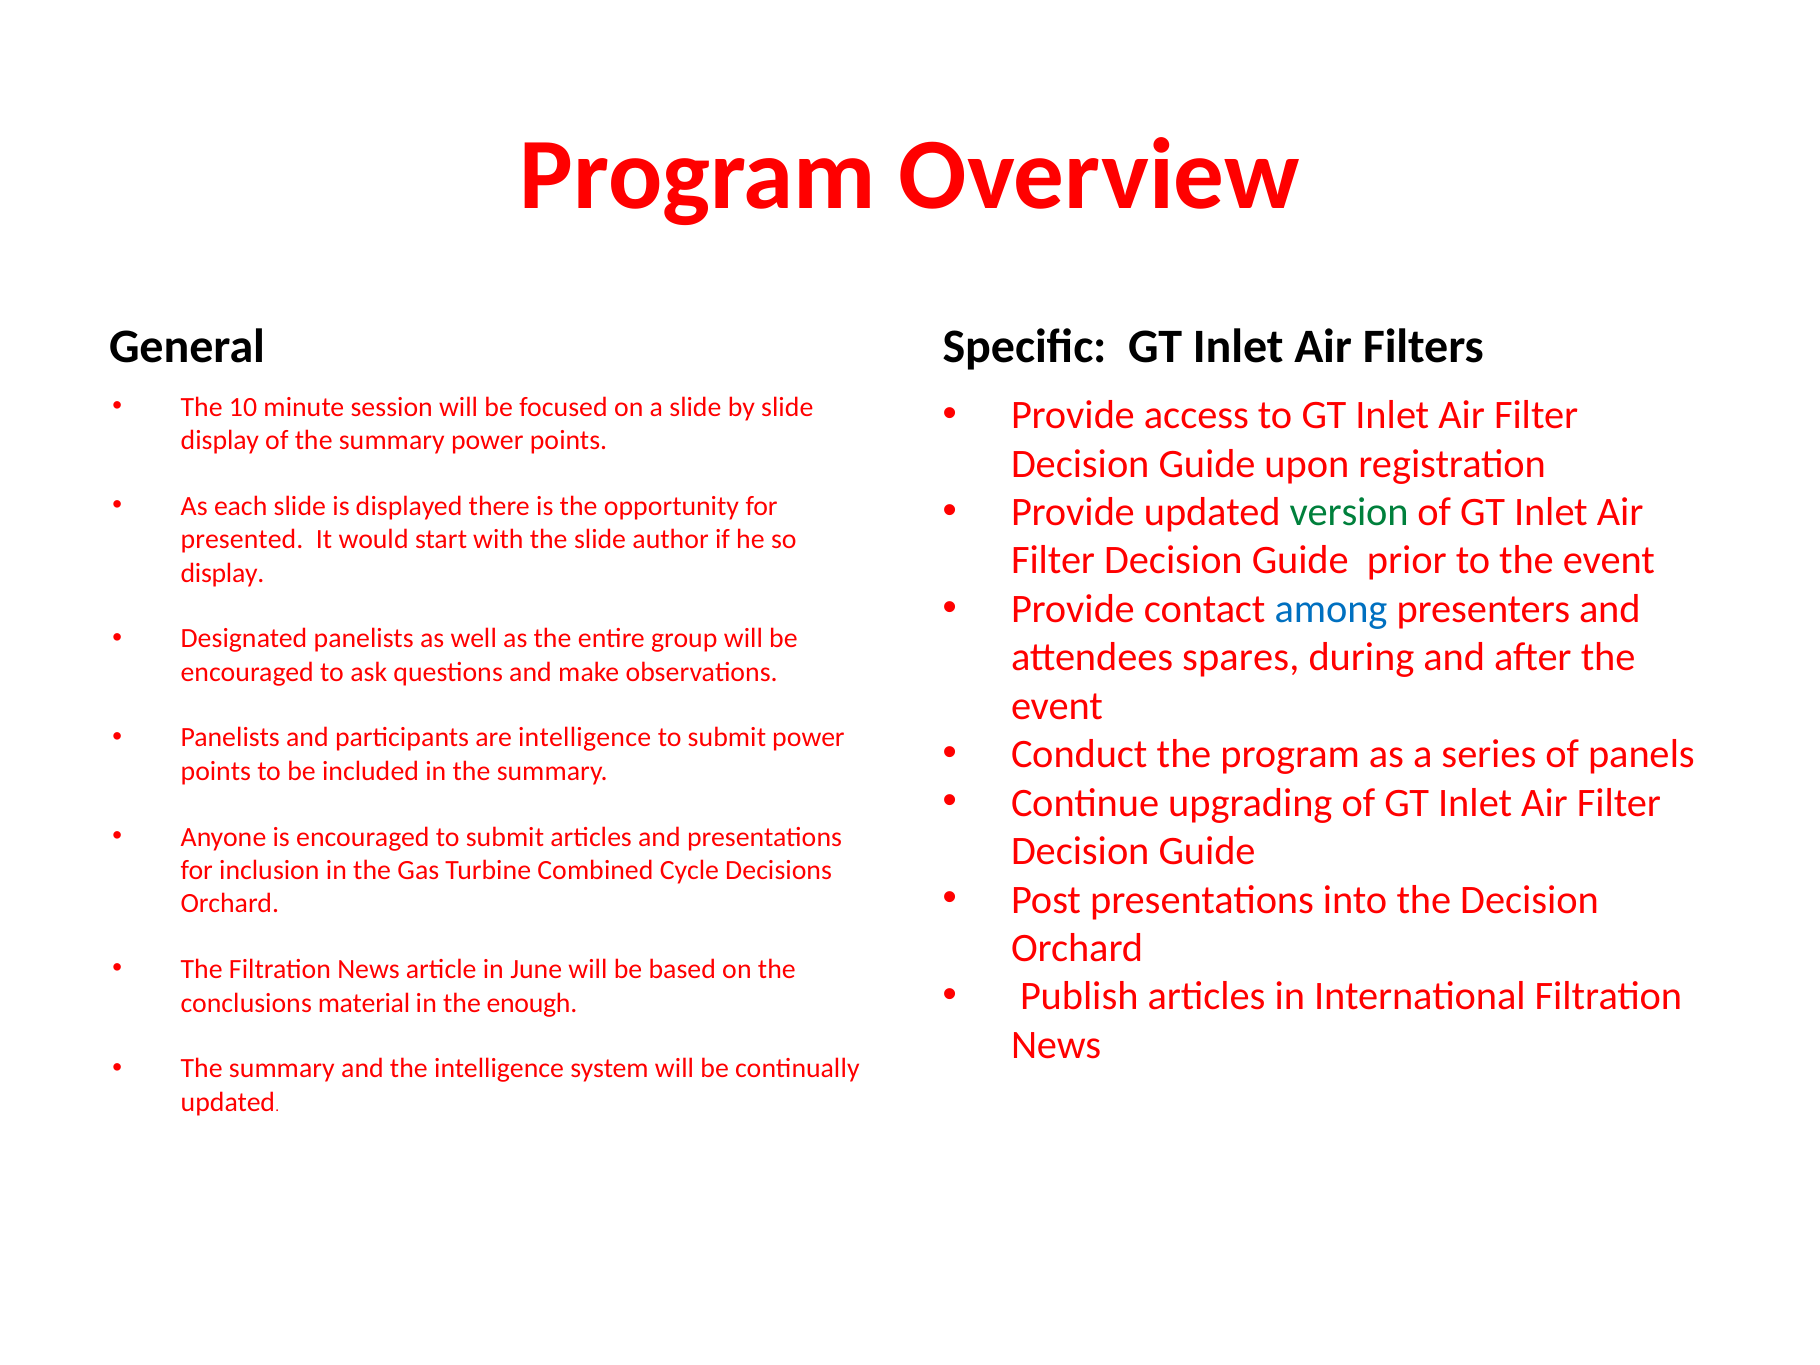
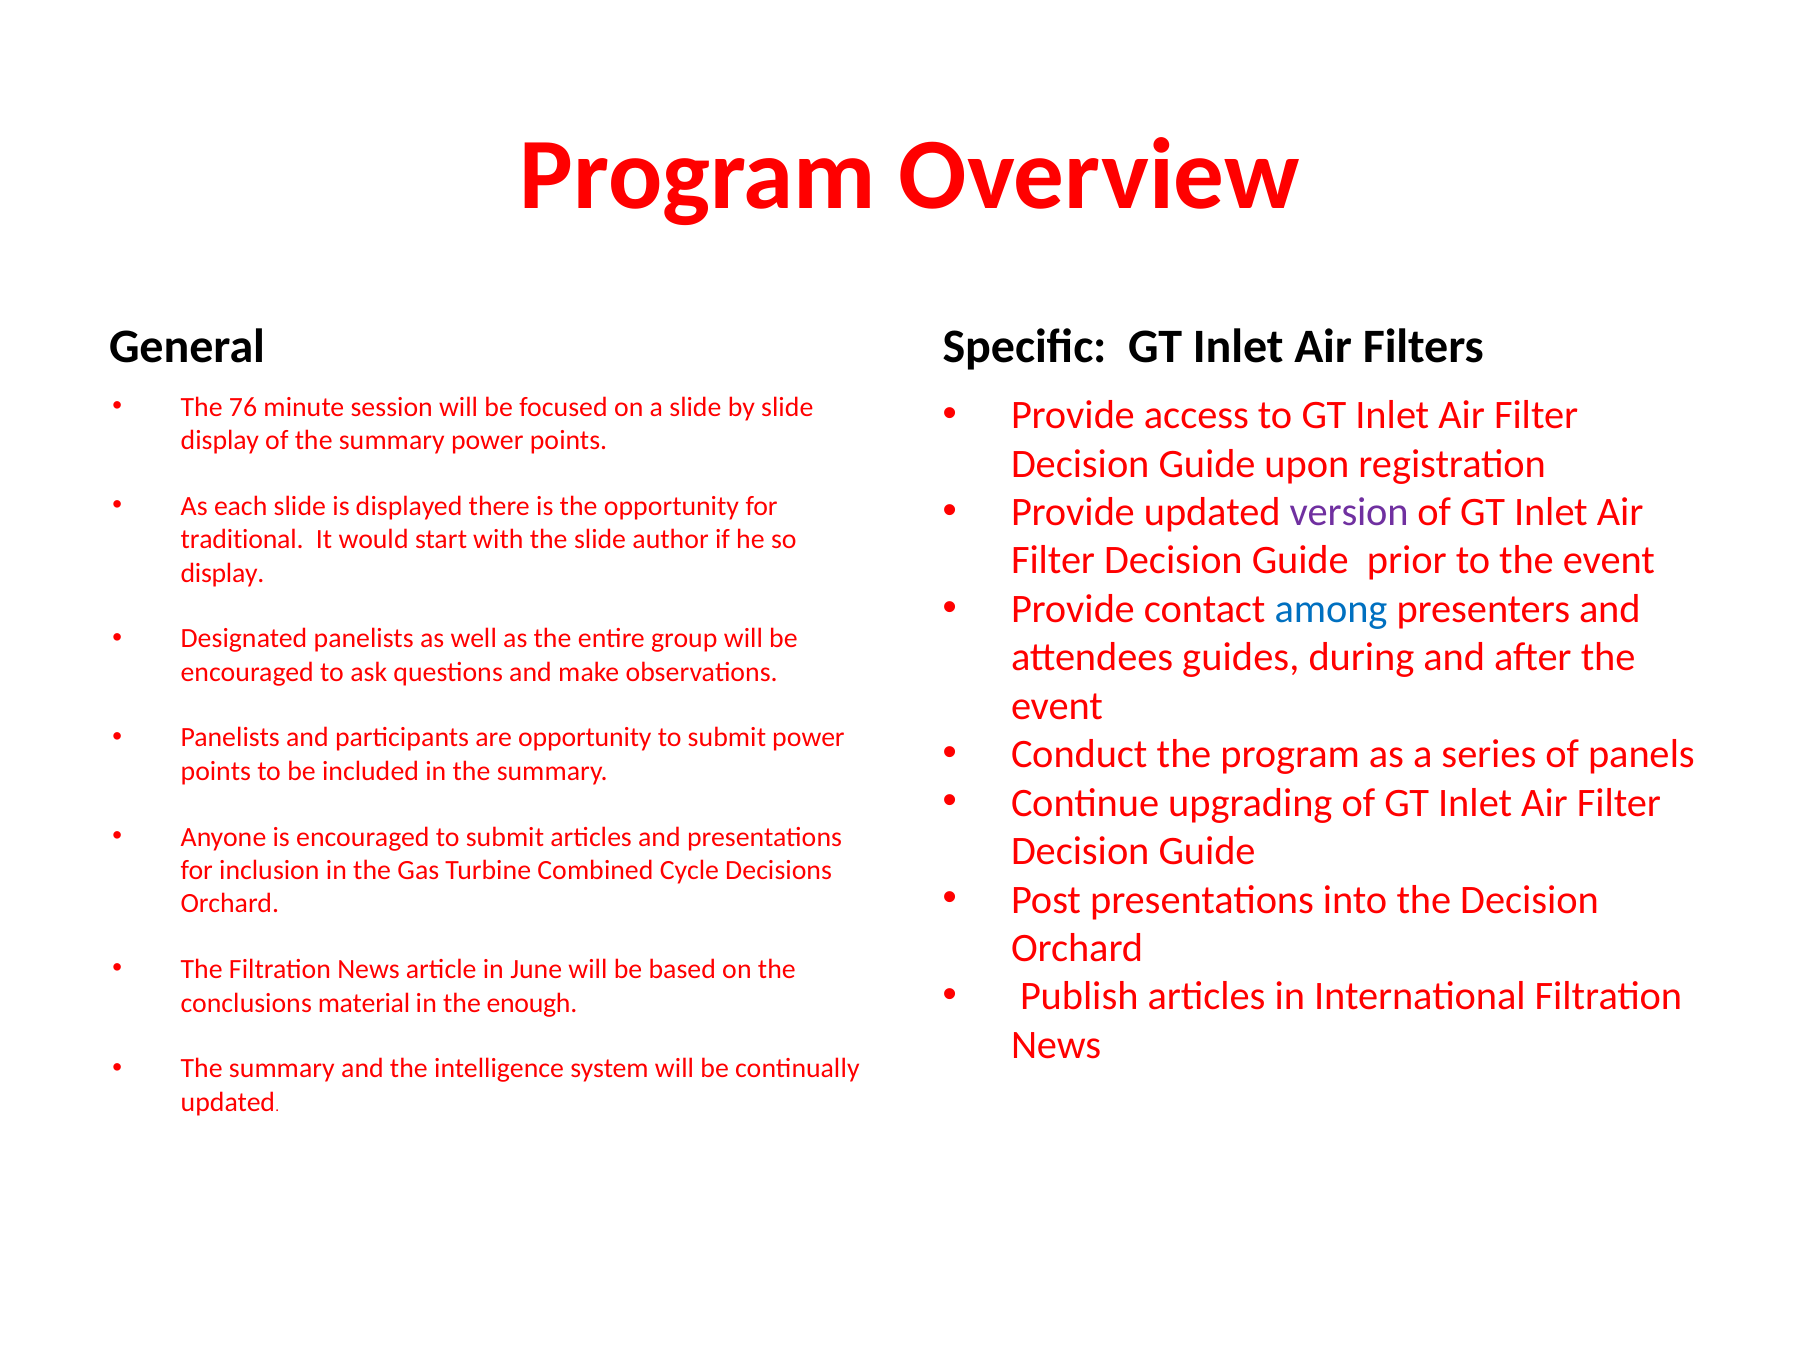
10: 10 -> 76 (243, 407)
version colour: green -> purple (1349, 512)
presented: presented -> traditional (242, 539)
spares: spares -> guides (1241, 657)
are intelligence: intelligence -> opportunity (585, 738)
